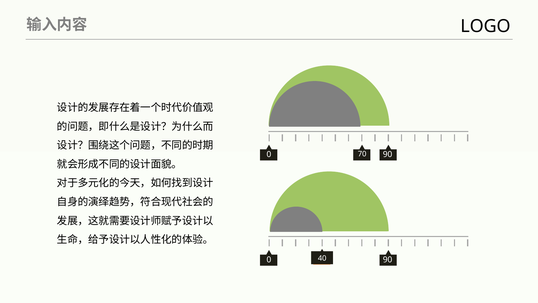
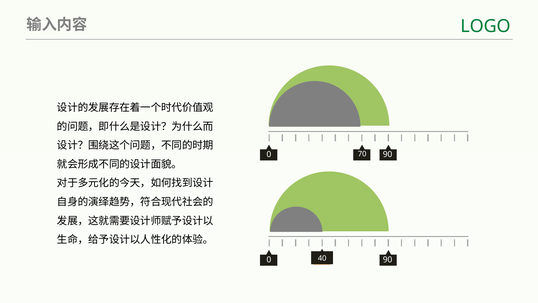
LOGO colour: black -> green (485, 26)
